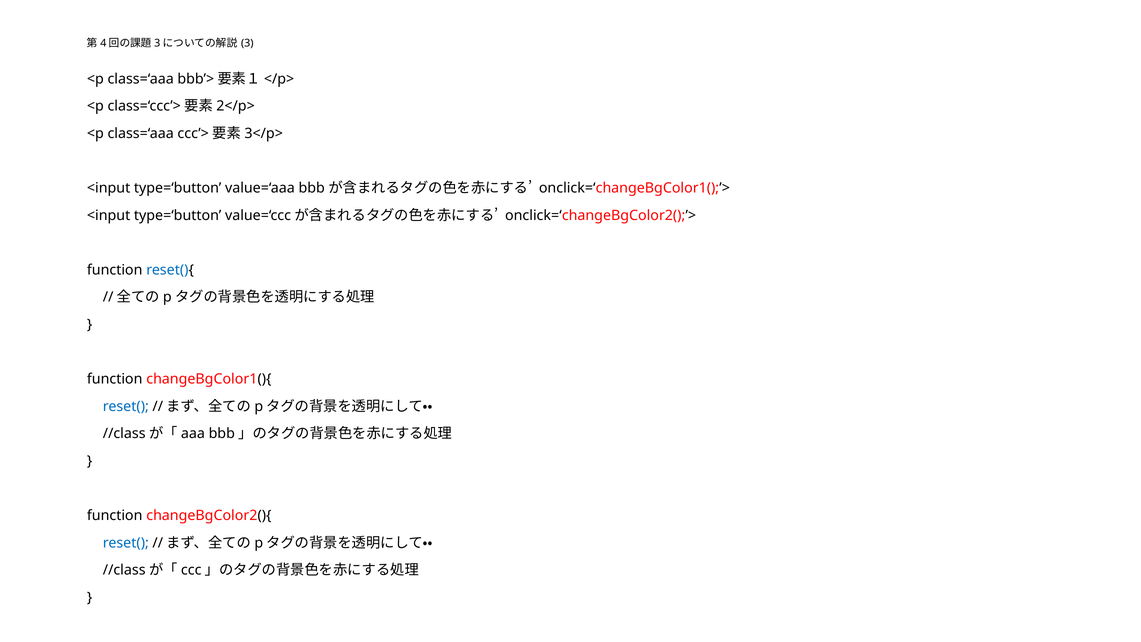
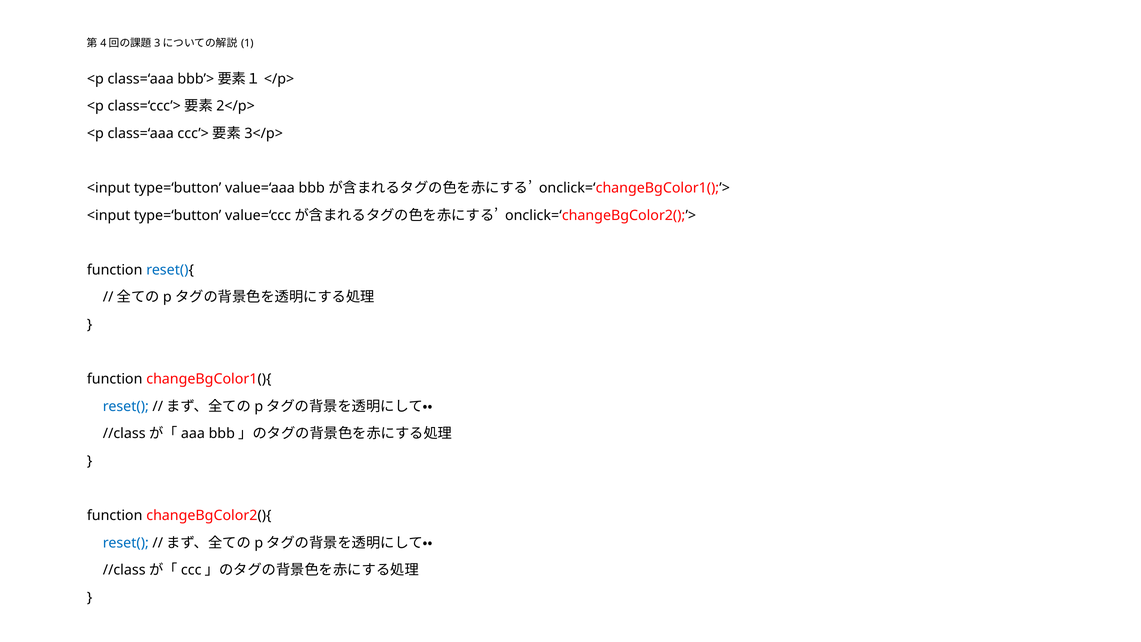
3: 3 -> 1 (247, 43)
